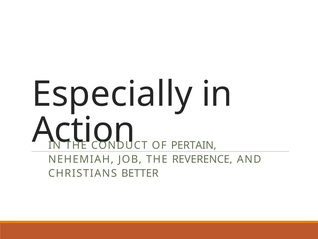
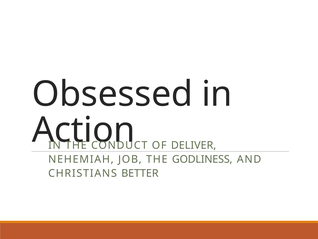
Especially: Especially -> Obsessed (112, 94)
PERTAIN: PERTAIN -> DELIVER (194, 145)
REVERENCE: REVERENCE -> GODLINESS (202, 159)
